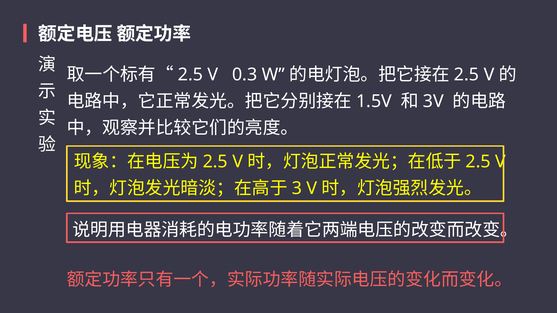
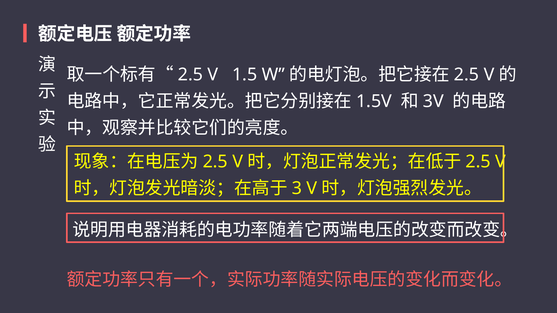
0.3: 0.3 -> 1.5 (245, 75)
